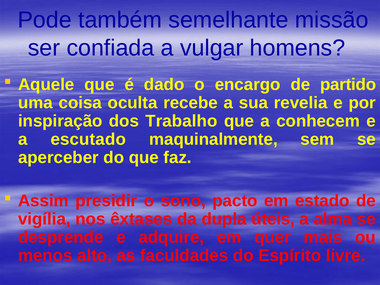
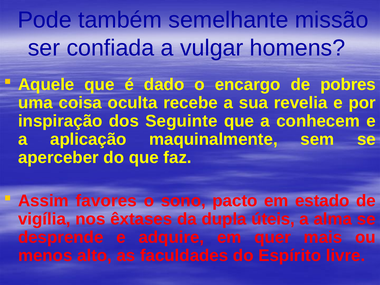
partido: partido -> pobres (348, 85)
Trabalho: Trabalho -> Seguinte (181, 121)
escutado: escutado -> aplicação (88, 139)
presidir: presidir -> favores (106, 201)
